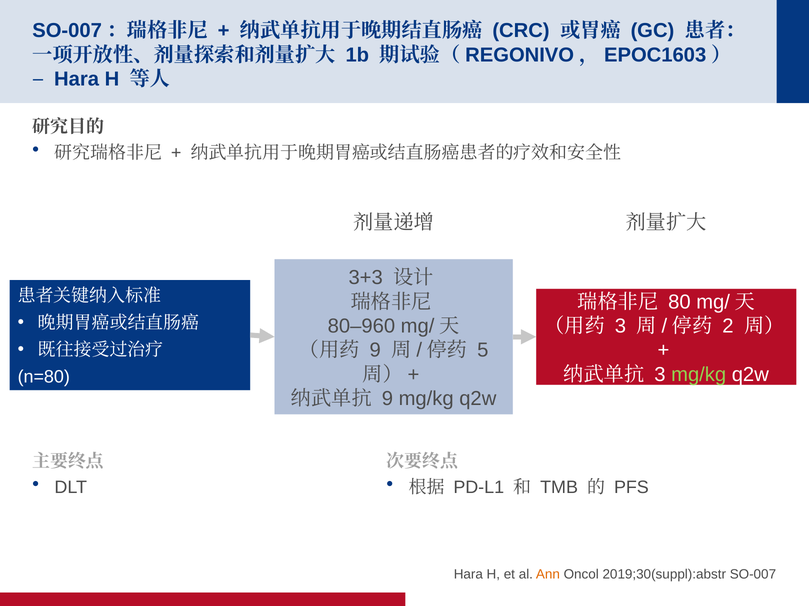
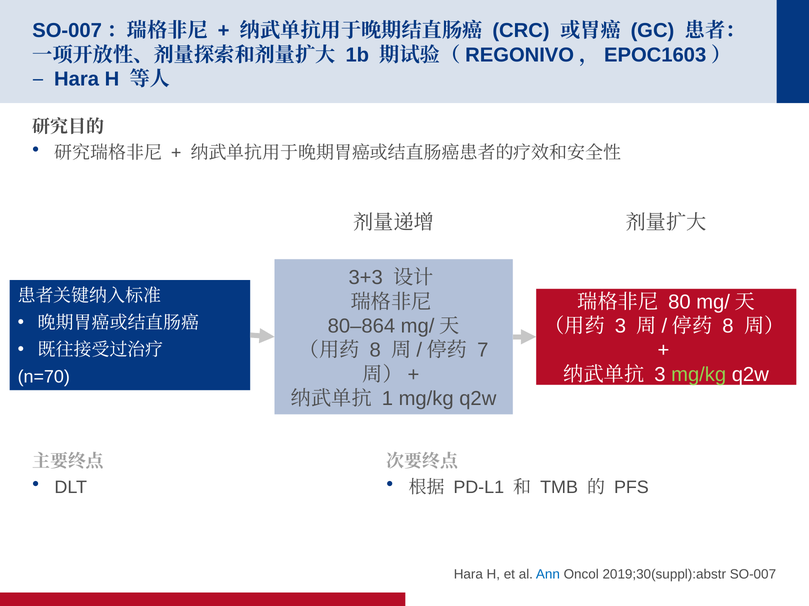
80–960: 80–960 -> 80–864 (361, 326)
2: 2 -> 8 (728, 326)
9: 9 -> 8 (375, 351)
5: 5 -> 7 (483, 351)
n=80: n=80 -> n=70 (44, 377)
9: 9 -> 1 (387, 399)
Ann colour: orange -> blue (548, 575)
